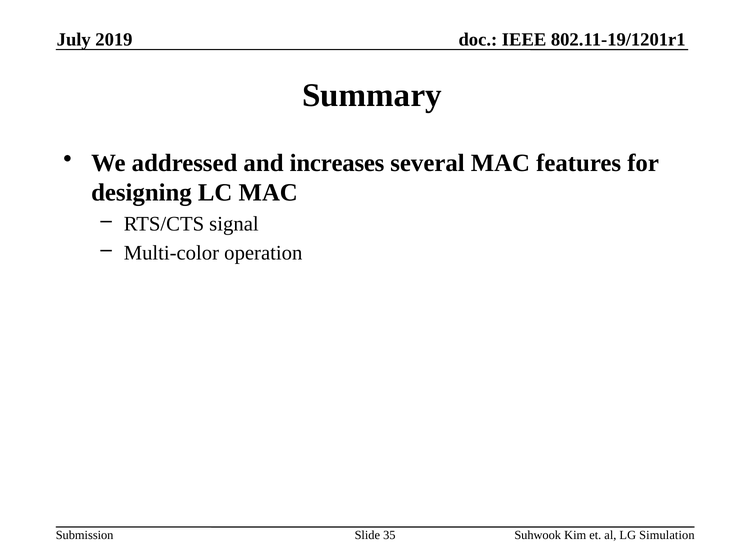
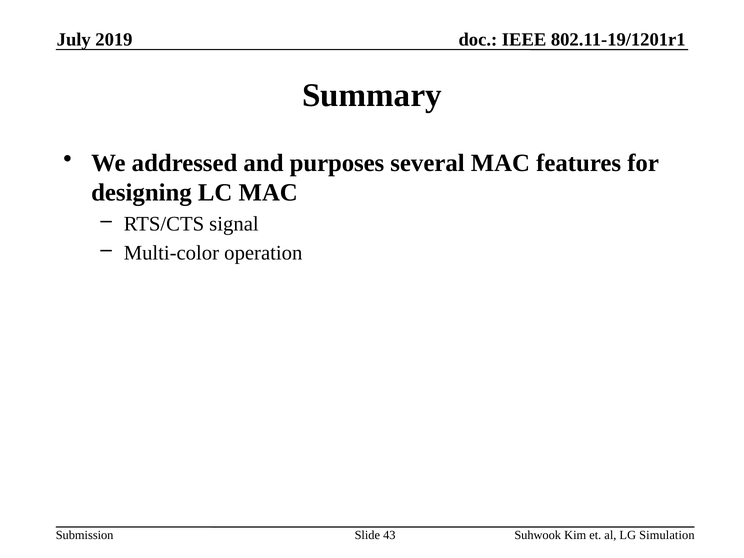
increases: increases -> purposes (337, 163)
35: 35 -> 43 (389, 535)
